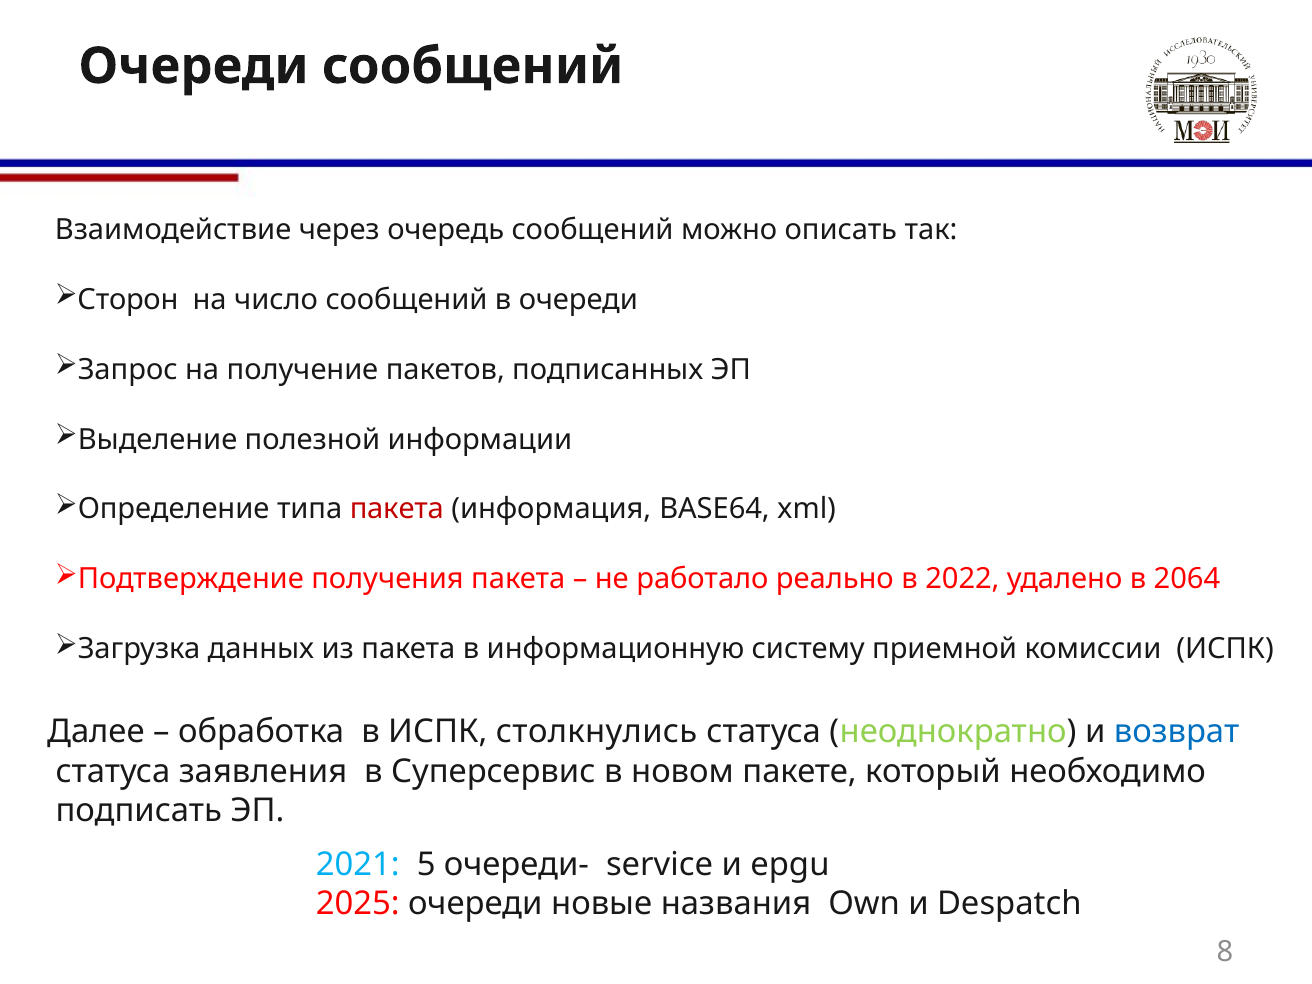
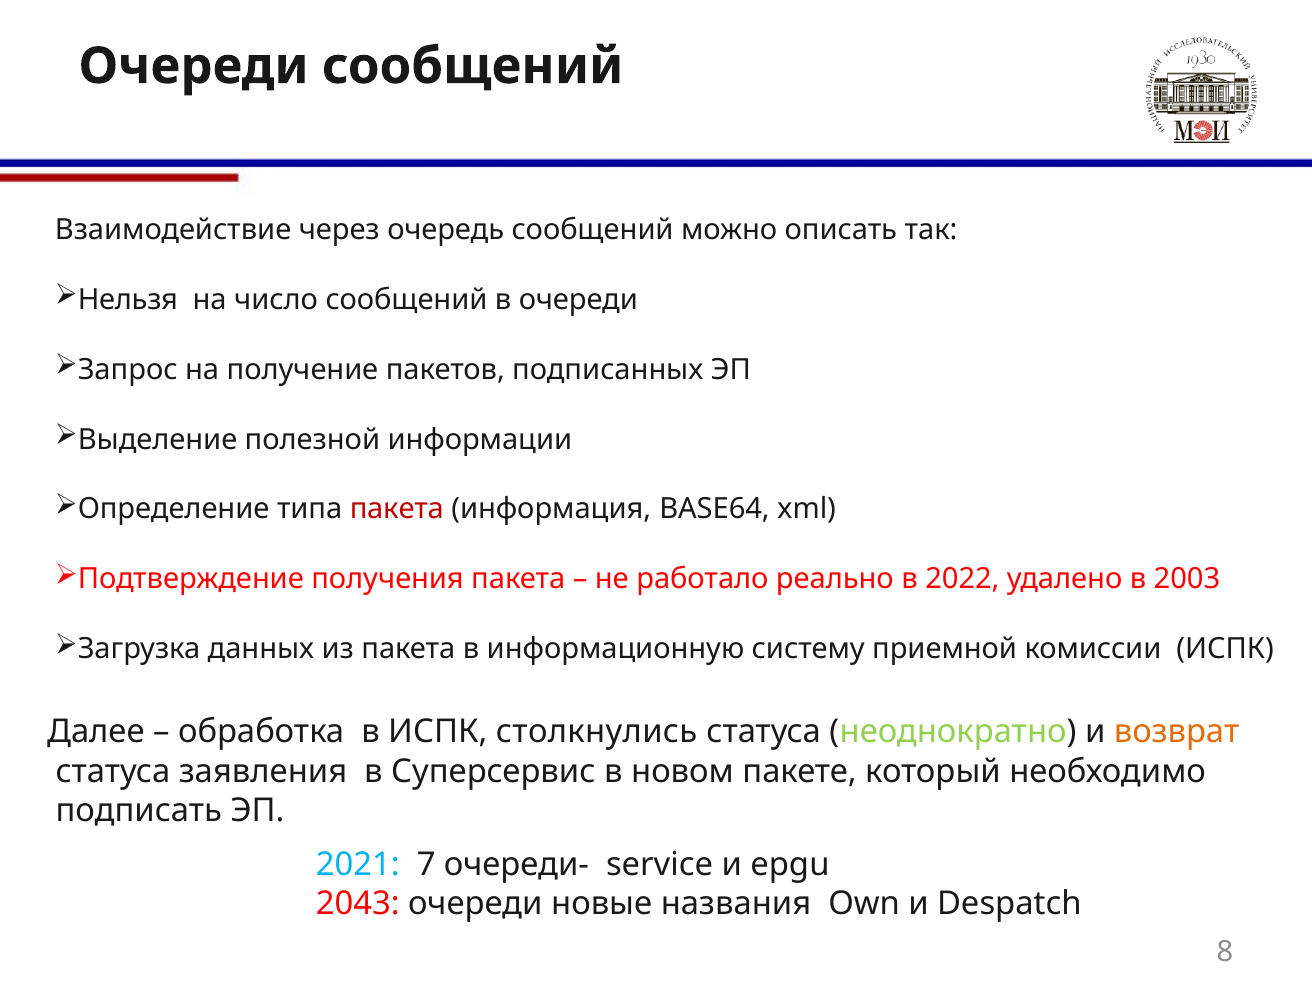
Сторон: Сторон -> Нельзя (128, 300)
2064: 2064 -> 2003 (1187, 579)
возврат colour: blue -> orange (1177, 732)
5: 5 -> 7 (426, 865)
2025: 2025 -> 2043 (358, 904)
